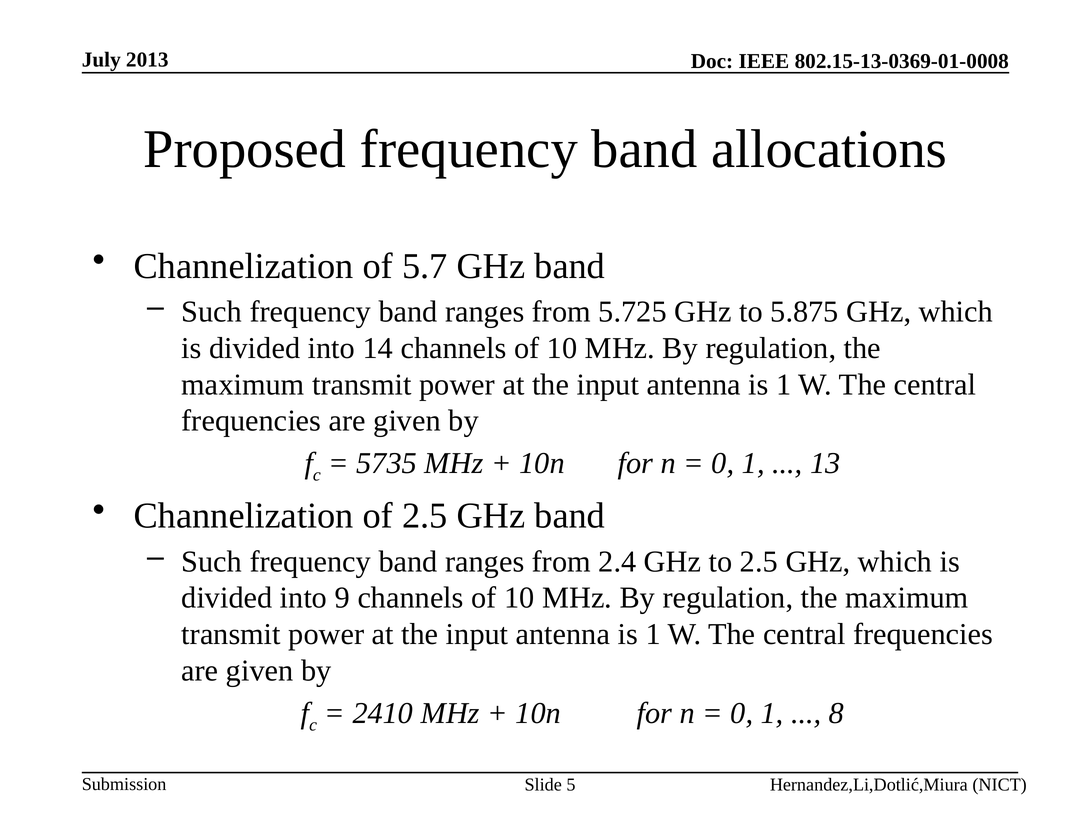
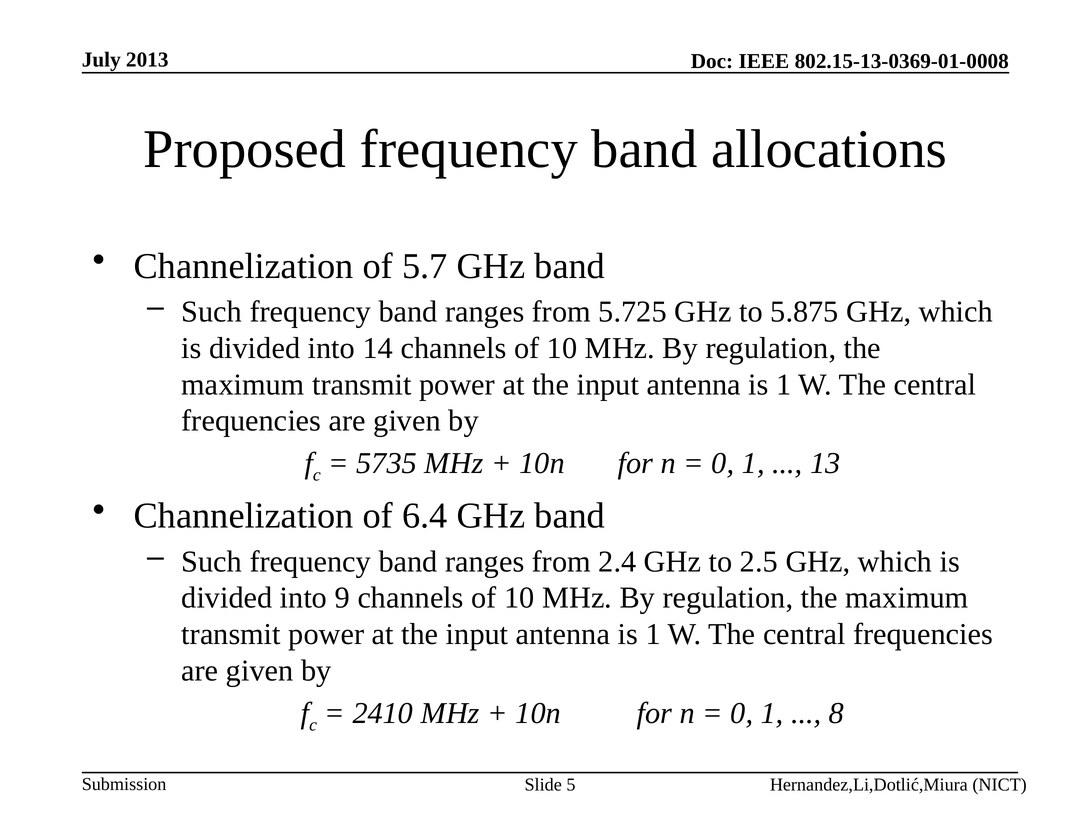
of 2.5: 2.5 -> 6.4 (425, 516)
